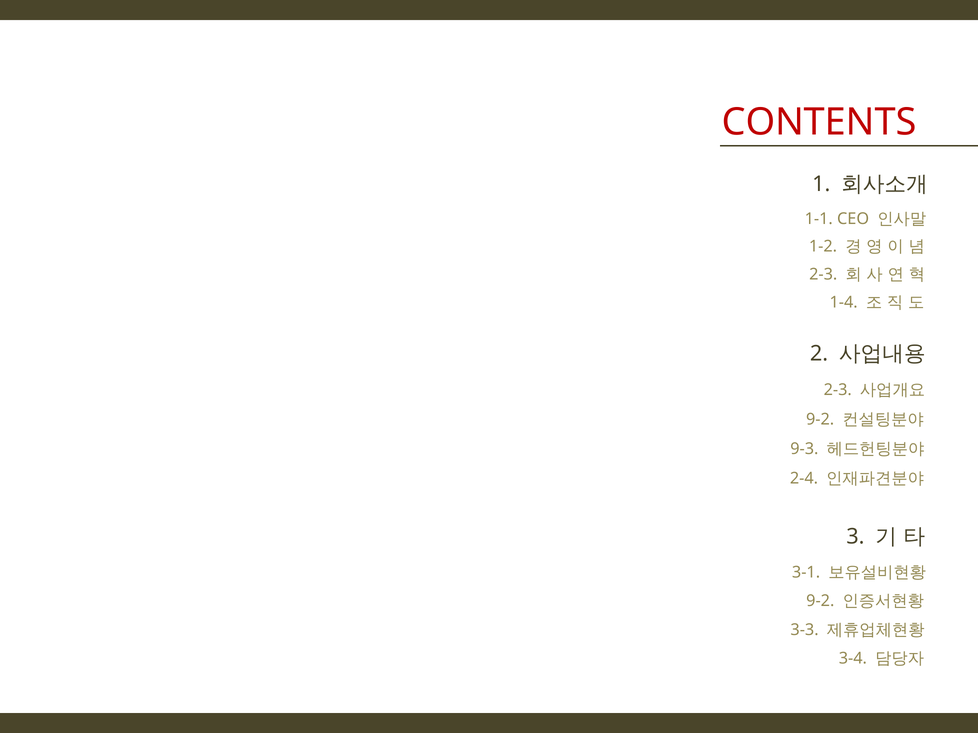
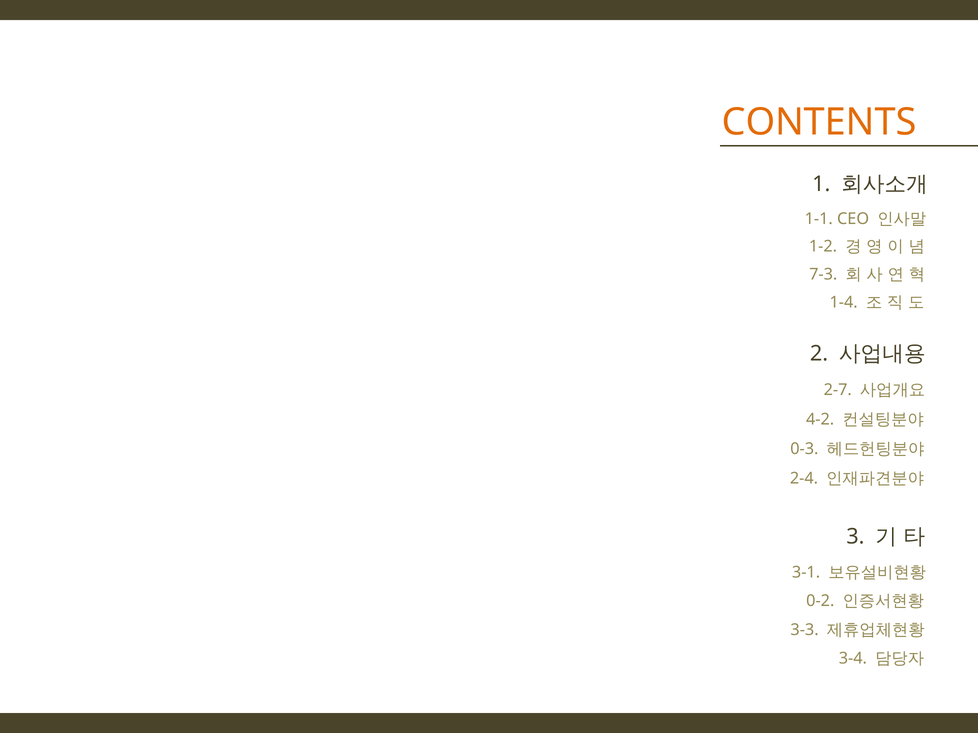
CONTENTS colour: red -> orange (819, 122)
2-3: 2-3 -> 7-3 (823, 275)
2-3: 2-3 -> 2-7 (838, 390)
9-2: 9-2 -> 4-2 (820, 420)
9-3: 9-3 -> 0-3 (804, 449)
9-2: 9-2 -> 0-2 (820, 601)
